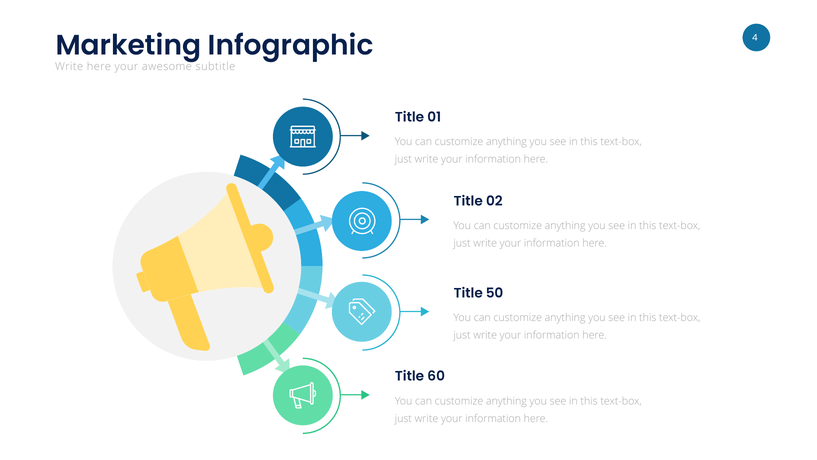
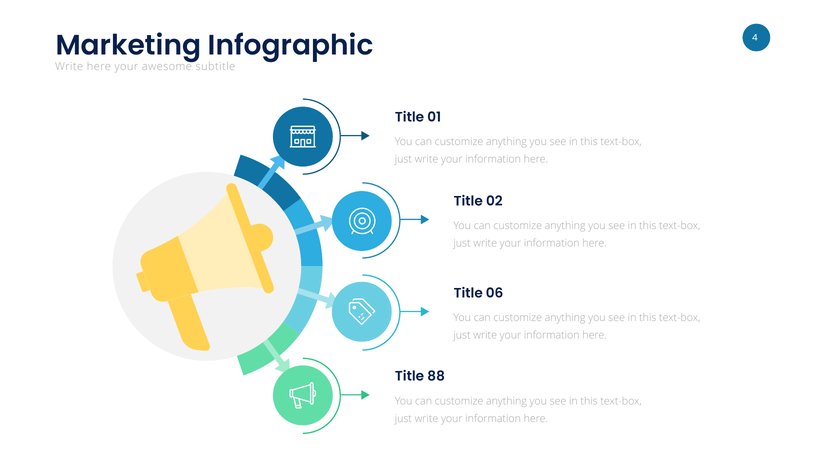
50: 50 -> 06 (495, 293)
60: 60 -> 88 (436, 376)
